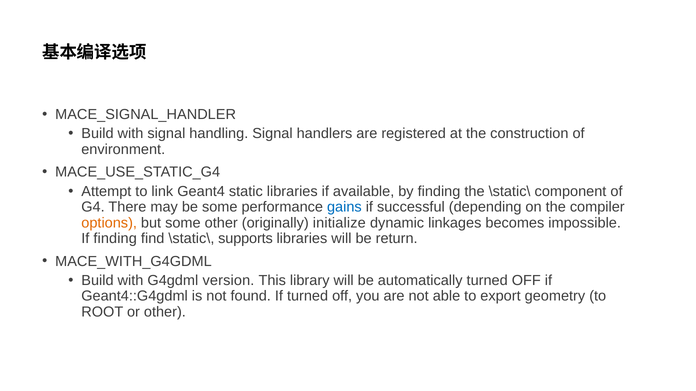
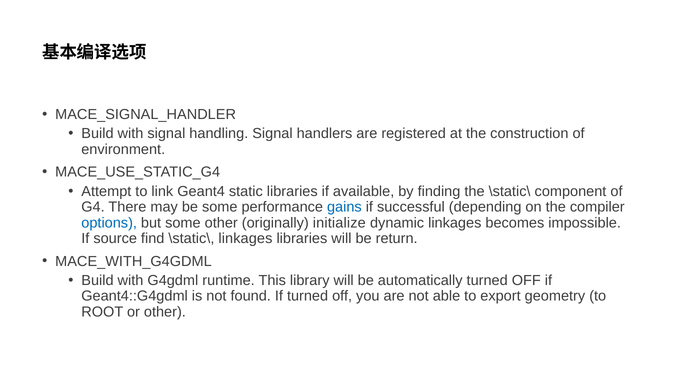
options colour: orange -> blue (109, 223)
If finding: finding -> source (115, 239)
\static\ supports: supports -> linkages (245, 239)
version: version -> runtime (229, 281)
